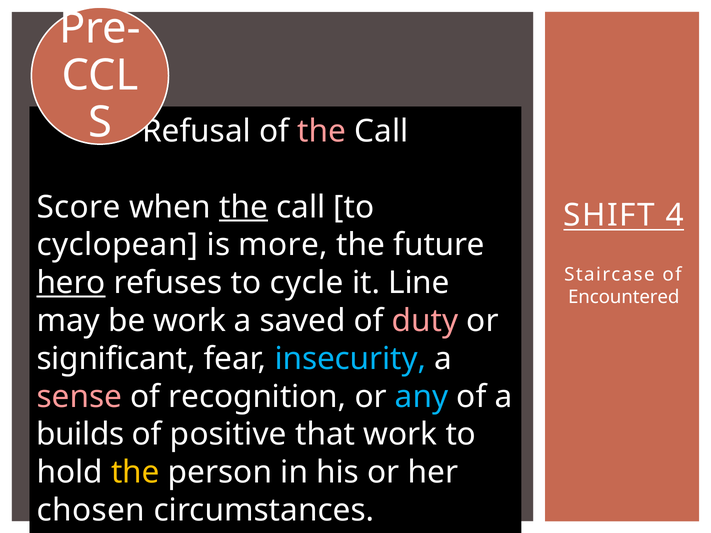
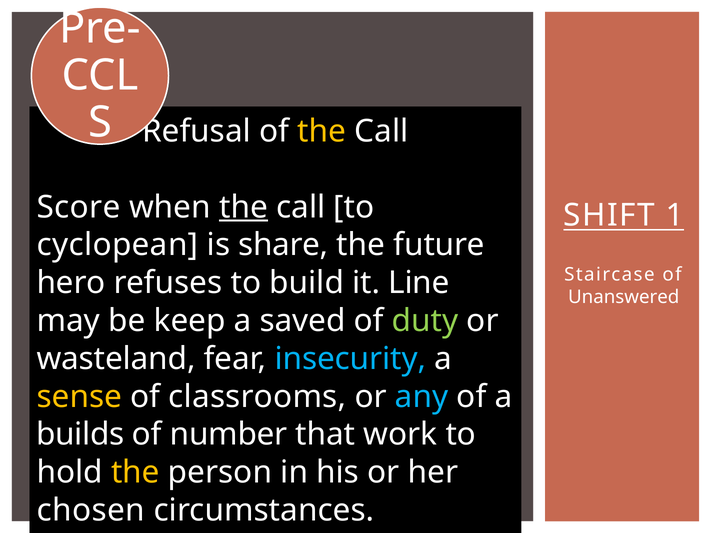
the colour: pink -> yellow (322, 131)
4: 4 -> 1 (675, 215)
more: more -> share (283, 245)
hero underline: present -> none (71, 283)
cycle: cycle -> build (307, 283)
Encountered: Encountered -> Unanswered (624, 297)
be work: work -> keep (190, 321)
duty colour: pink -> light green (425, 321)
significant: significant -> wasteland (116, 359)
sense colour: pink -> yellow (79, 397)
recognition: recognition -> classrooms (257, 397)
positive: positive -> number (229, 435)
